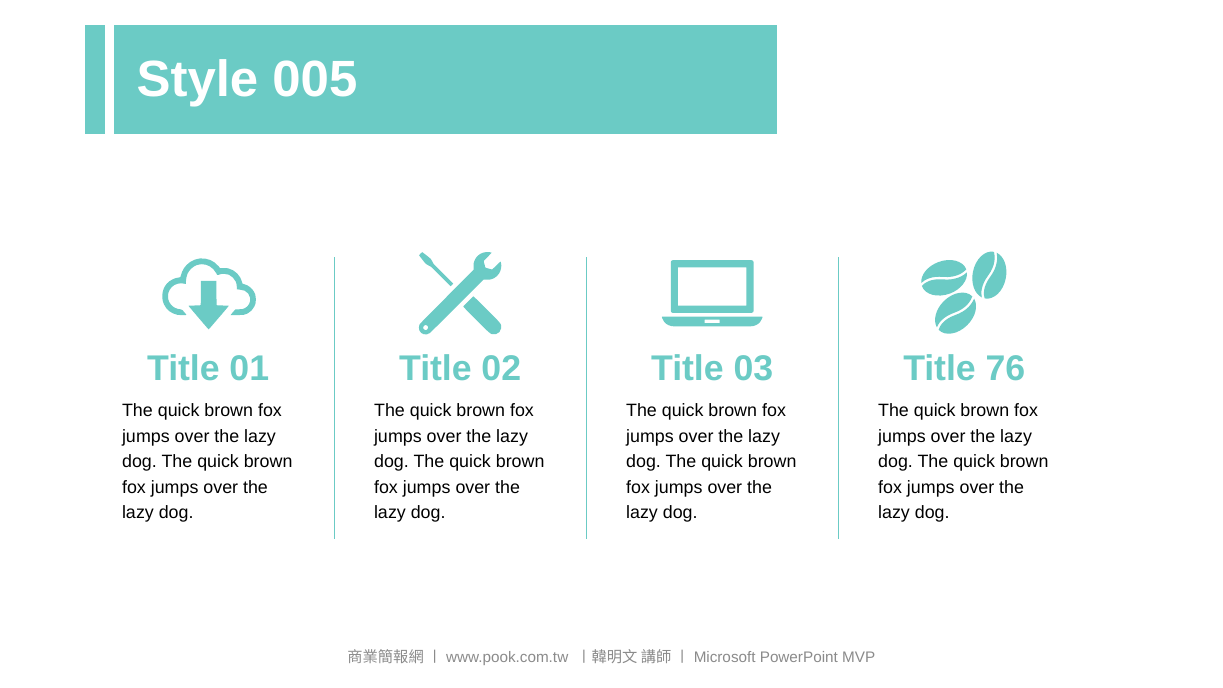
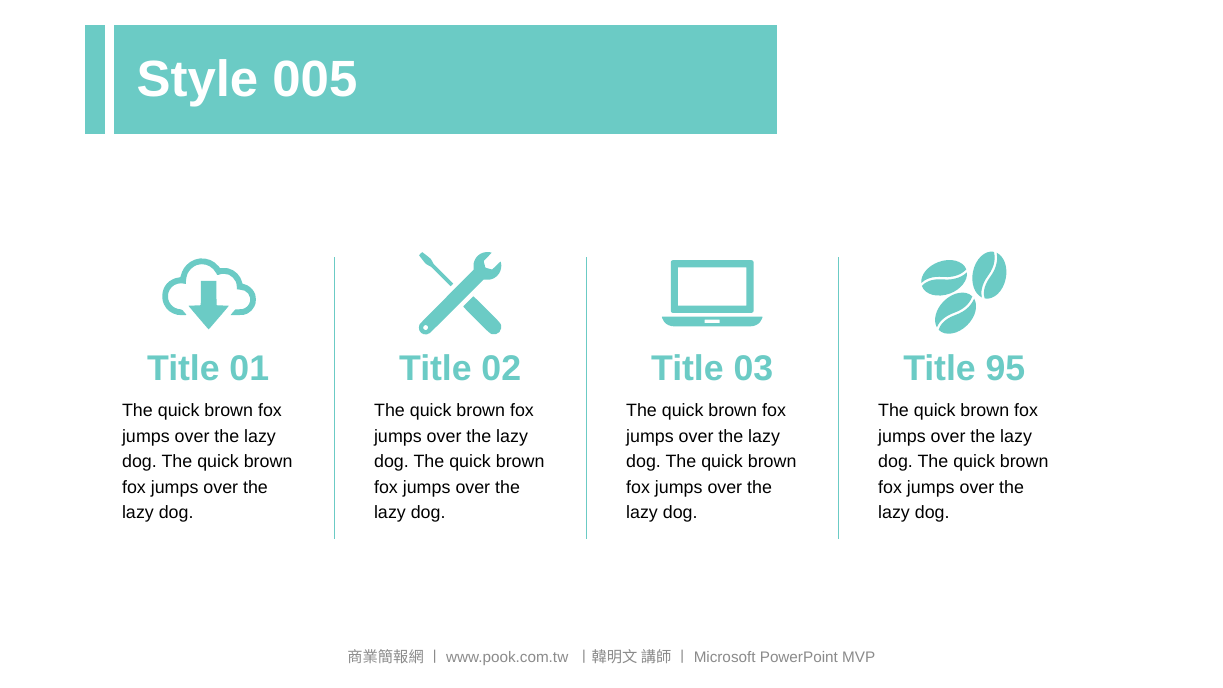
76: 76 -> 95 (1005, 369)
